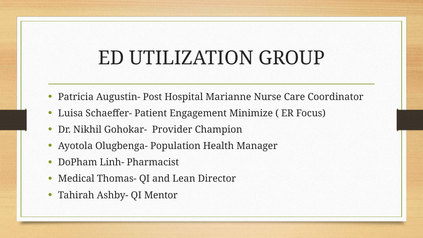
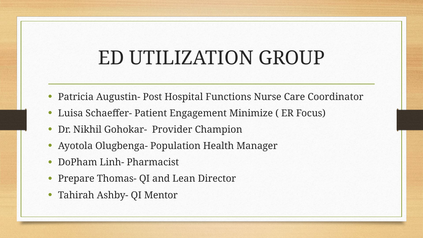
Marianne: Marianne -> Functions (228, 97)
Medical: Medical -> Prepare (76, 179)
